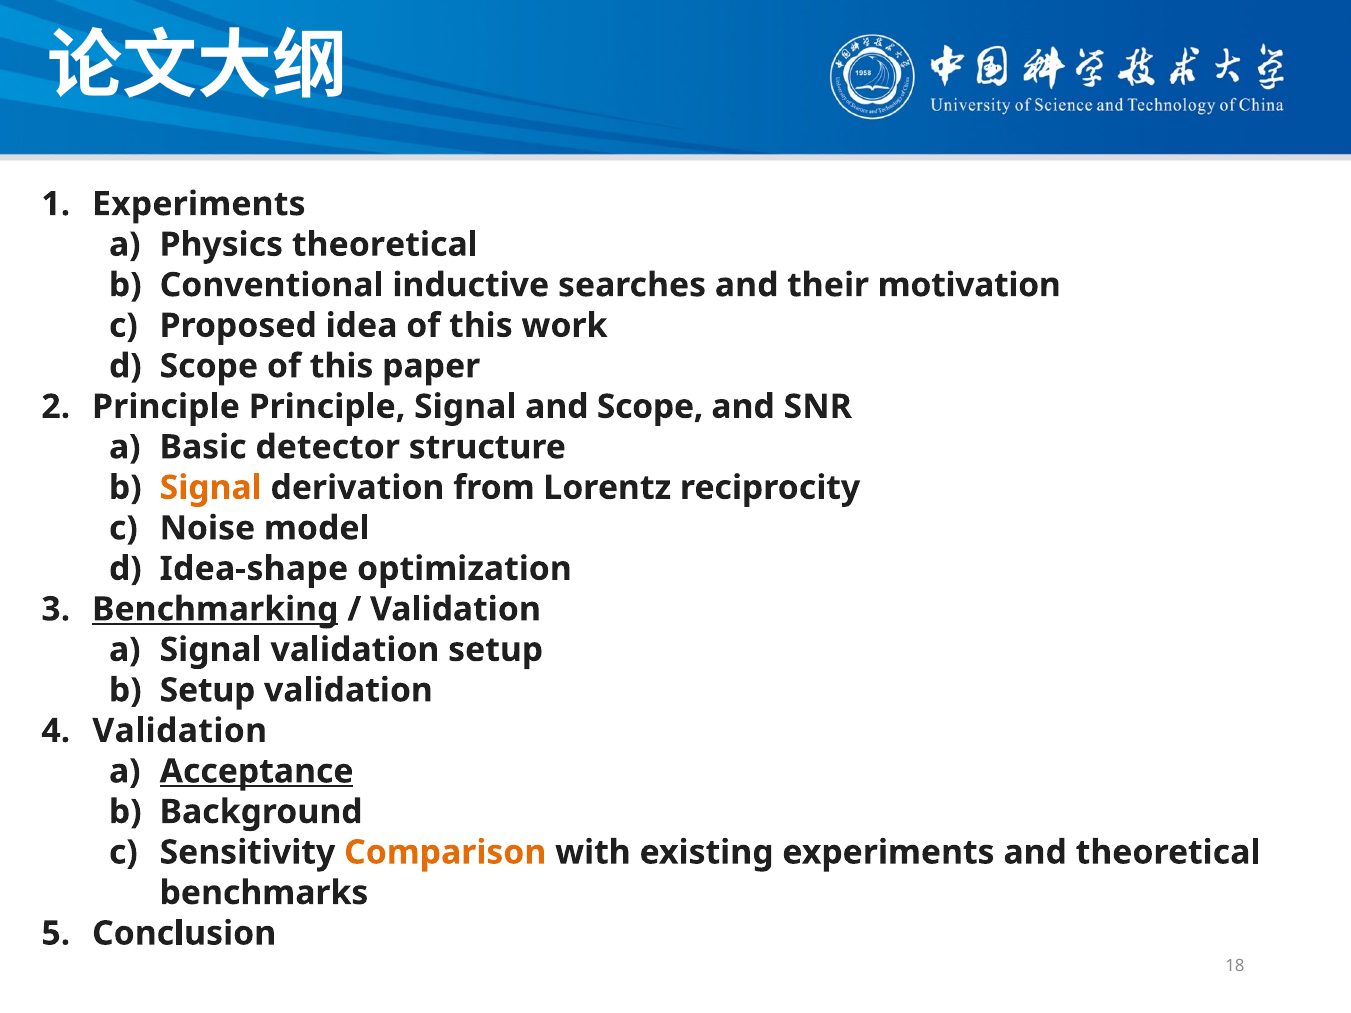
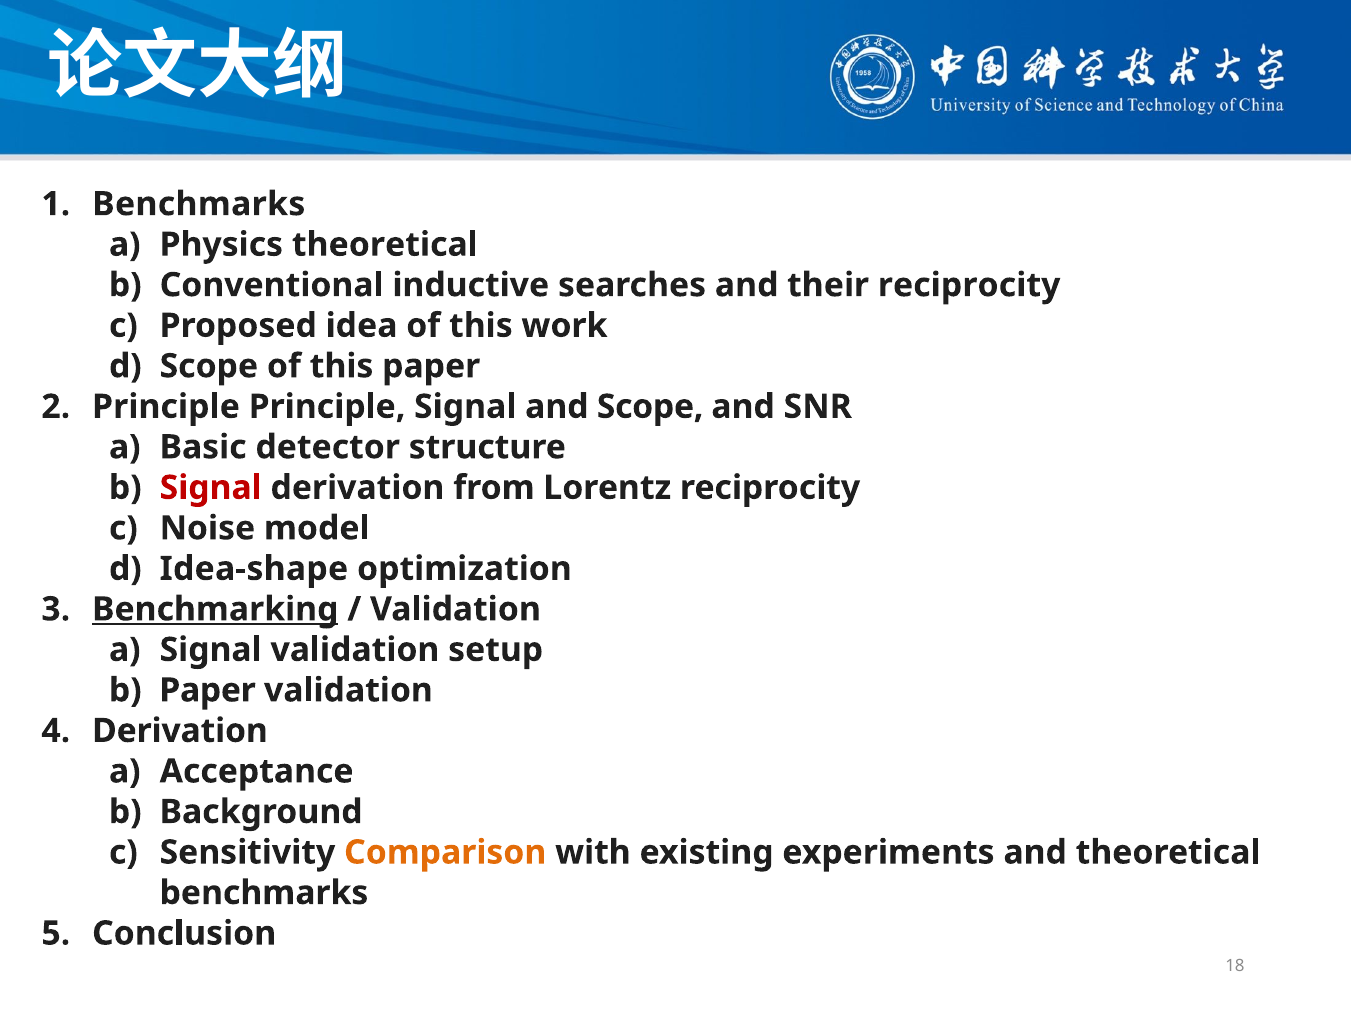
Experiments: Experiments -> Benchmarks (199, 204)
their motivation: motivation -> reciprocity (969, 285)
Signal colour: orange -> red (211, 488)
Setup: Setup -> Paper (208, 690)
Validation: Validation -> Derivation (180, 731)
Acceptance underline: present -> none (257, 772)
